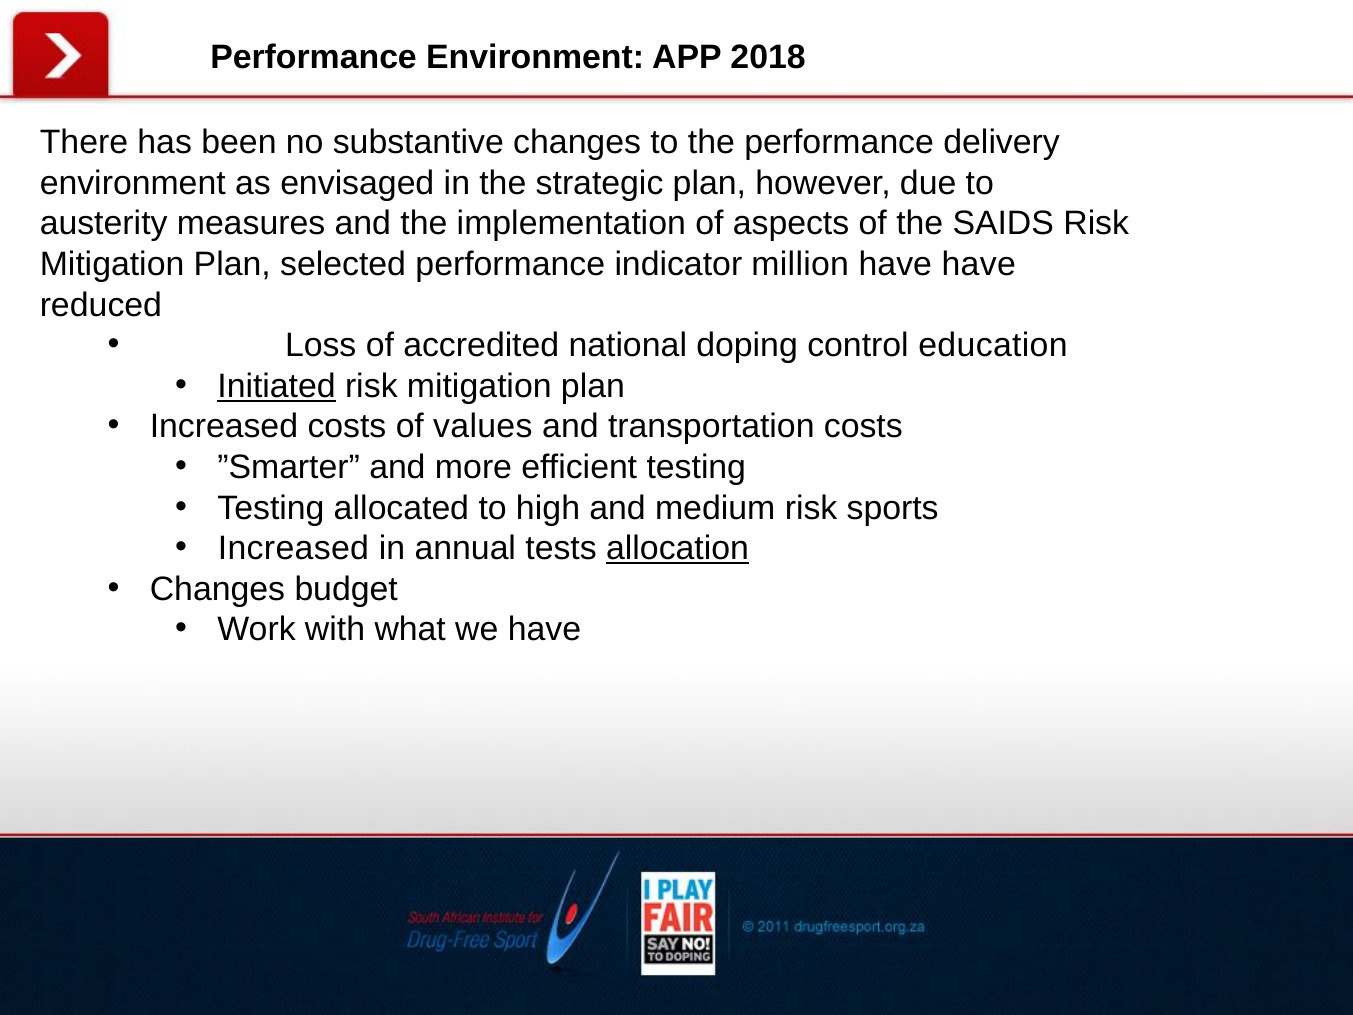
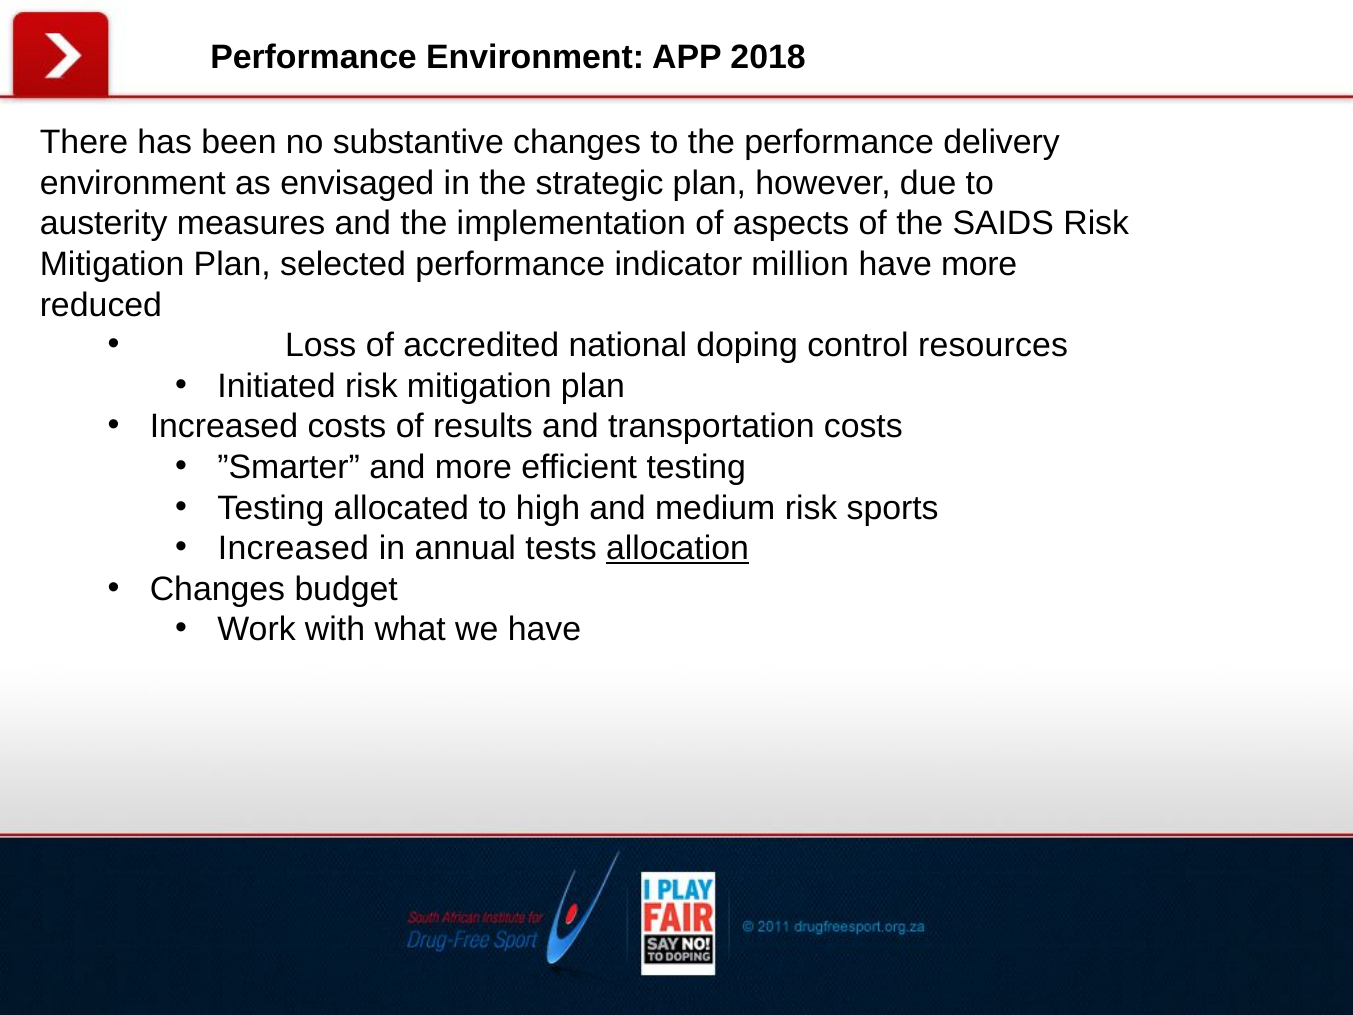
have have: have -> more (979, 264)
education: education -> resources (993, 345)
Initiated underline: present -> none (277, 386)
values: values -> results (483, 427)
